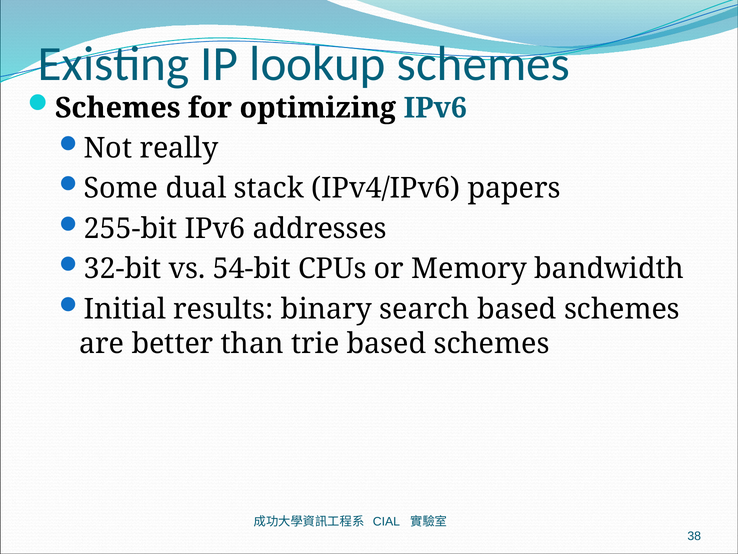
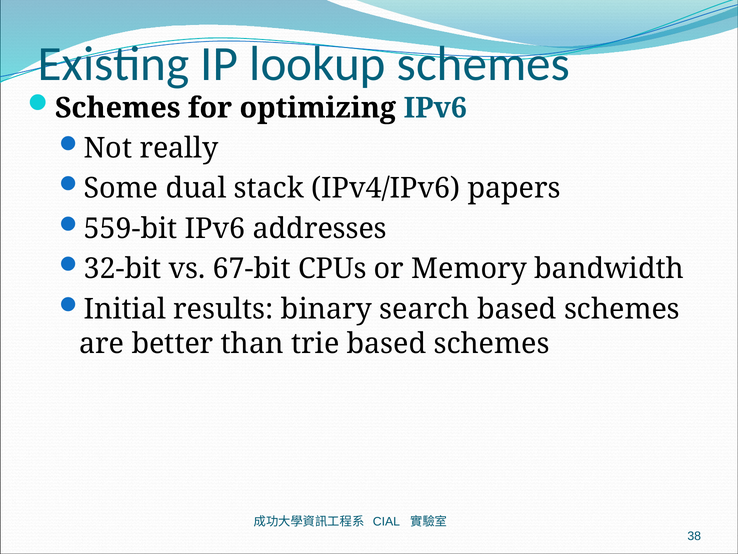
255-bit: 255-bit -> 559-bit (131, 229)
54-bit: 54-bit -> 67-bit (252, 269)
